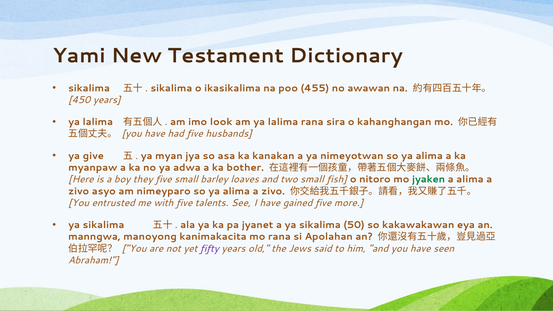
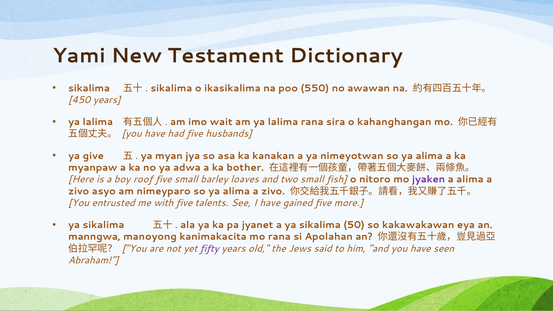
455: 455 -> 550 (315, 88)
look: look -> wait (221, 122)
they: they -> roof (143, 179)
jyaken colour: green -> purple (429, 179)
